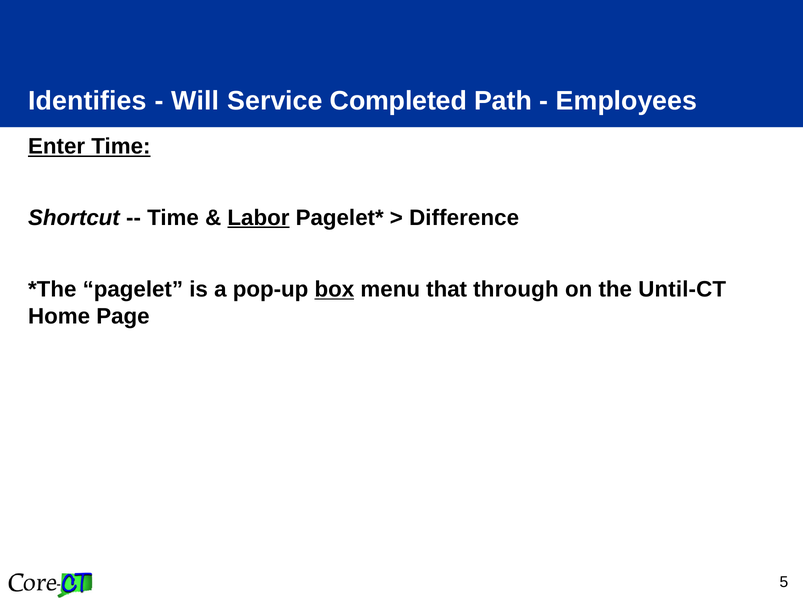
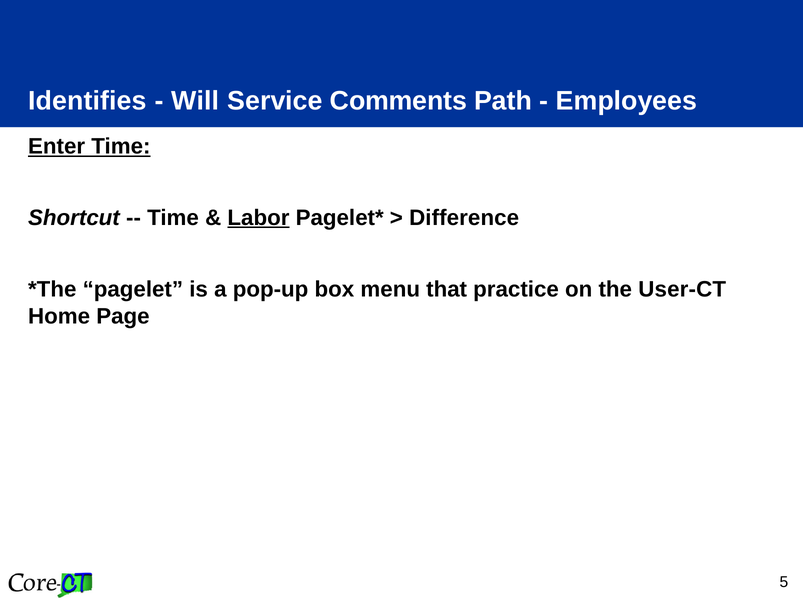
Completed: Completed -> Comments (398, 101)
box underline: present -> none (334, 289)
through: through -> practice (516, 289)
Until-CT: Until-CT -> User-CT (682, 289)
